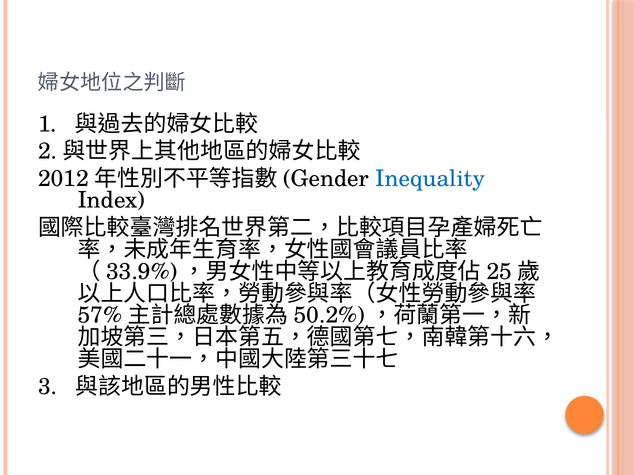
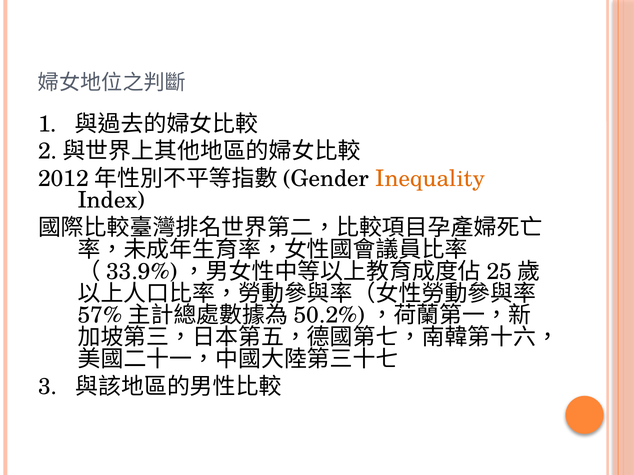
Inequality colour: blue -> orange (430, 179)
